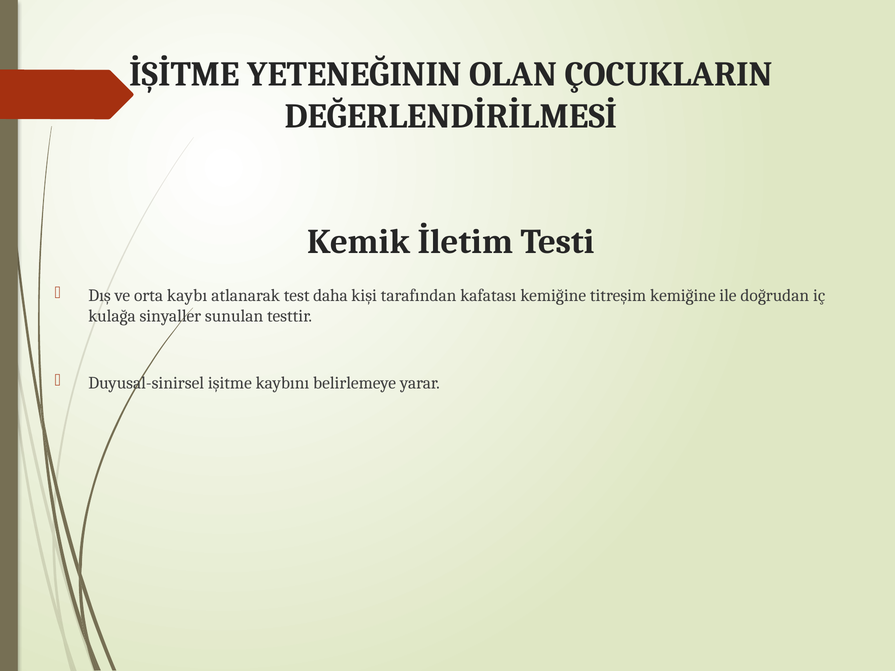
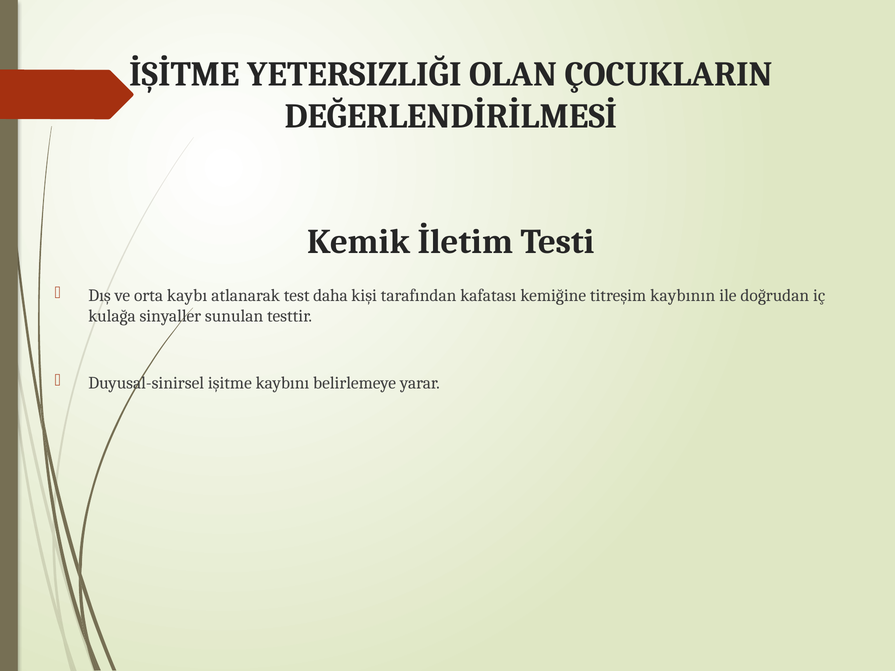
YETENEĞININ: YETENEĞININ -> YETERSIZLIĞI (354, 74)
titreşim kemiğine: kemiğine -> kaybının (683, 295)
